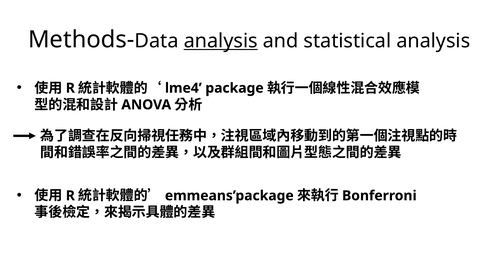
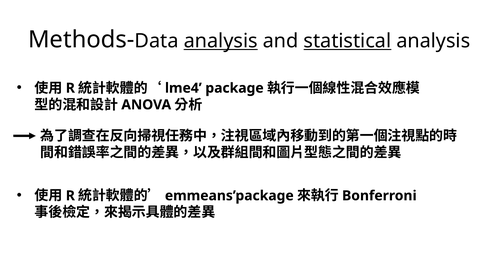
statistical underline: none -> present (347, 41)
